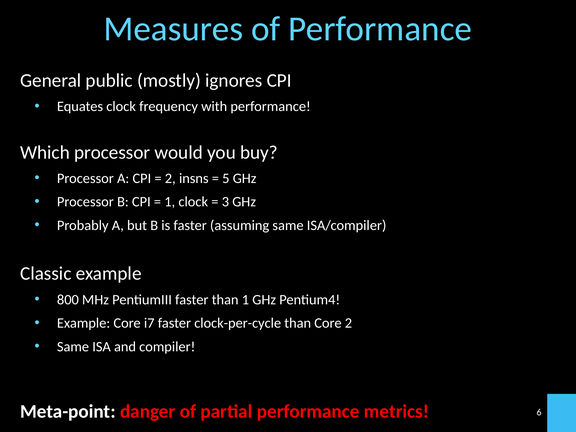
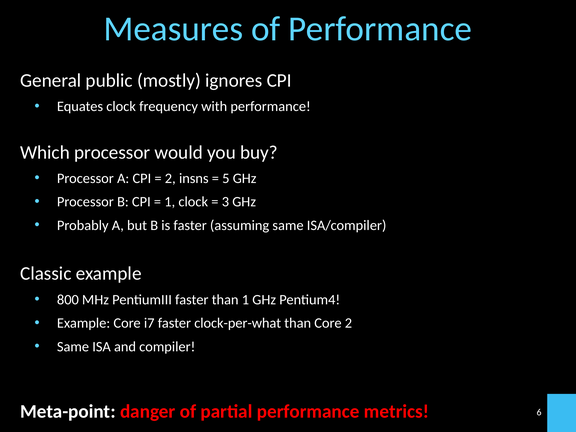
clock-per-cycle: clock-per-cycle -> clock-per-what (238, 323)
